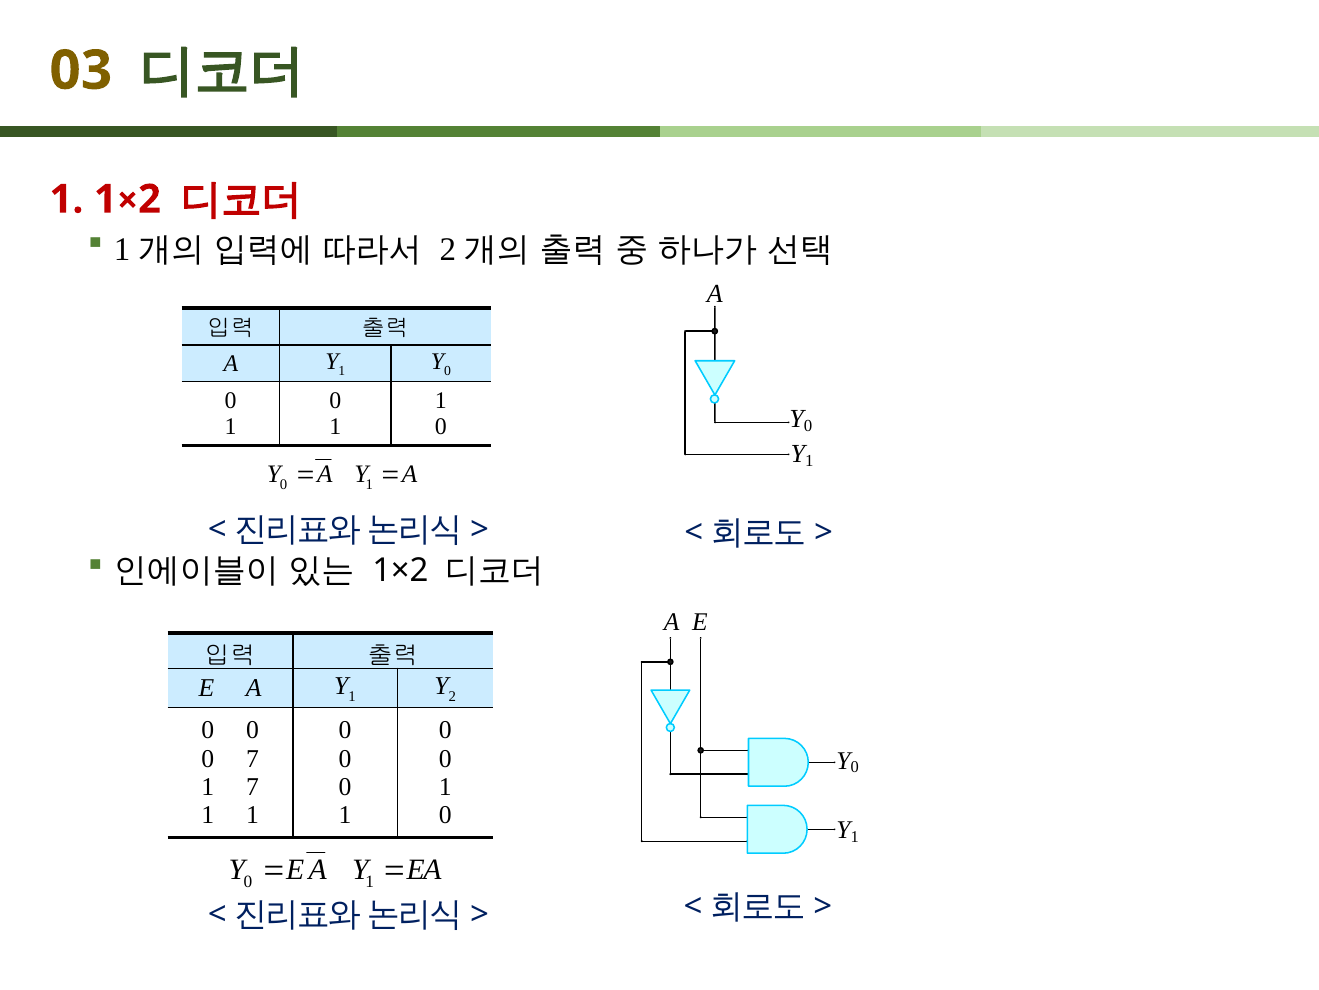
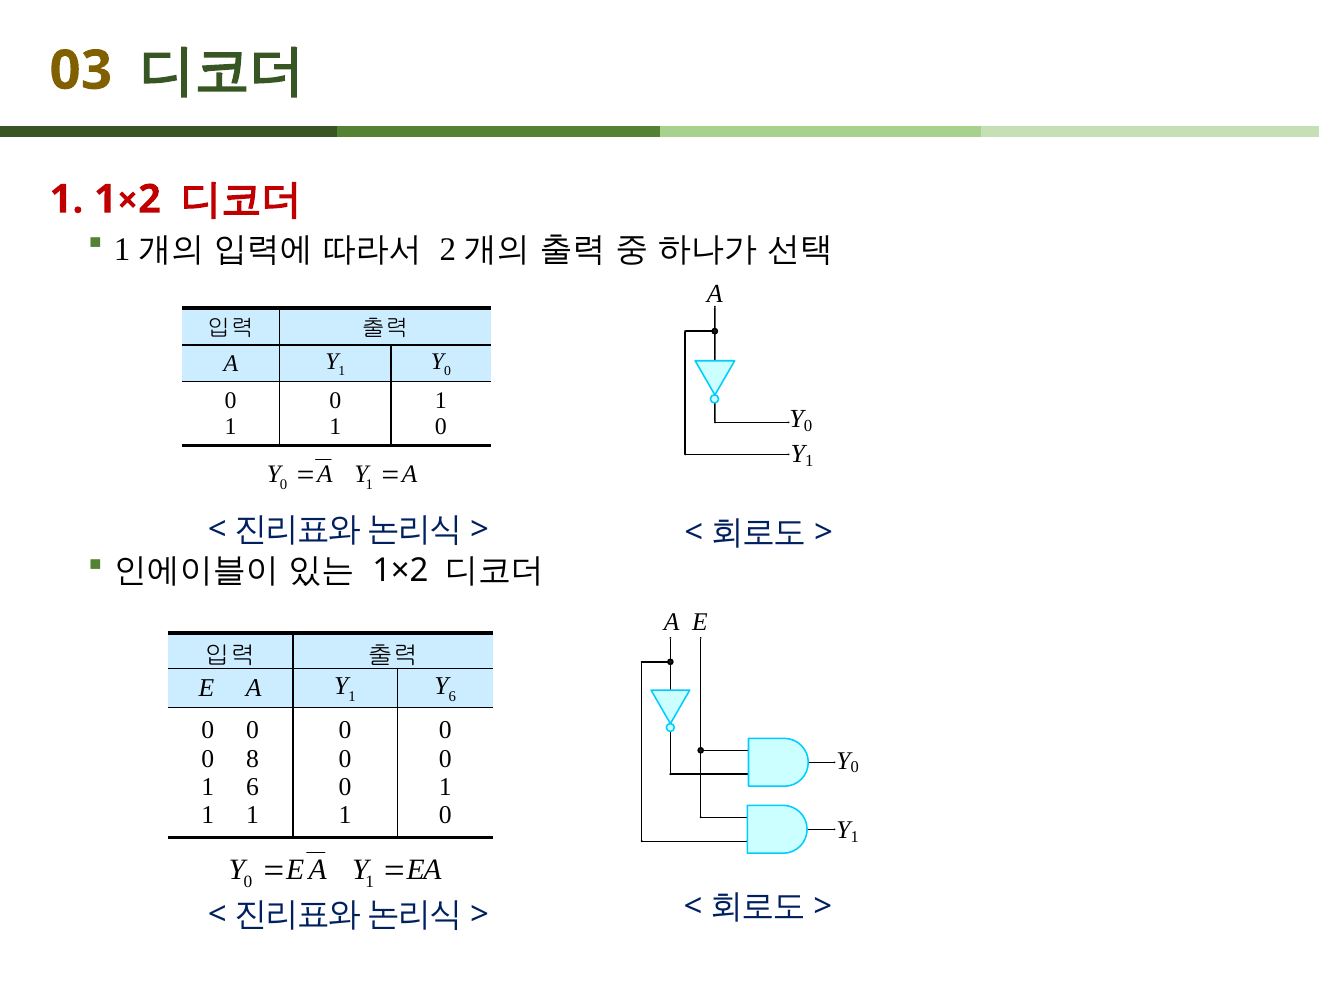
2: 2 -> 6 (452, 696)
0 7: 7 -> 8 (253, 758)
1 7: 7 -> 6 (253, 786)
